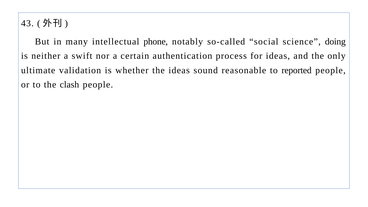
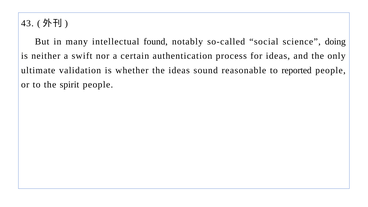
phone: phone -> found (156, 42)
clash: clash -> spirit (69, 85)
